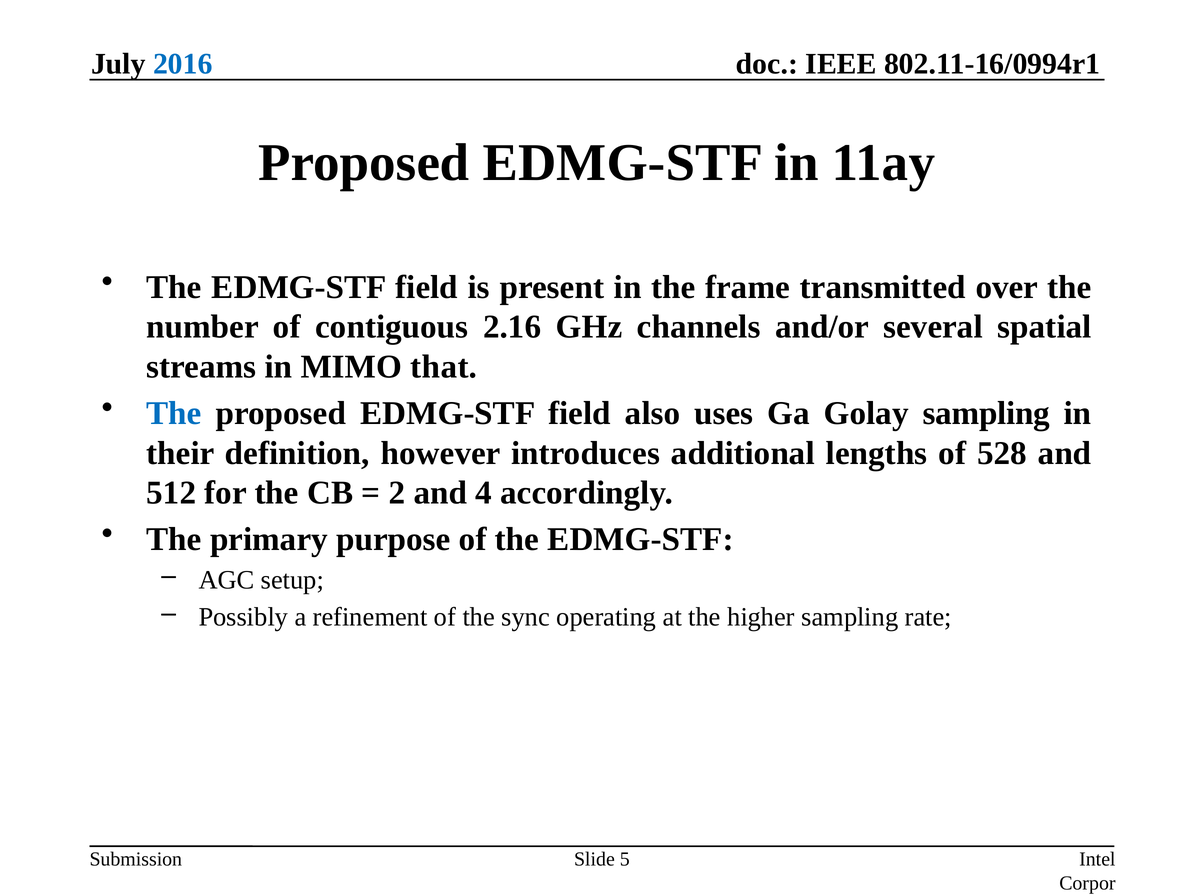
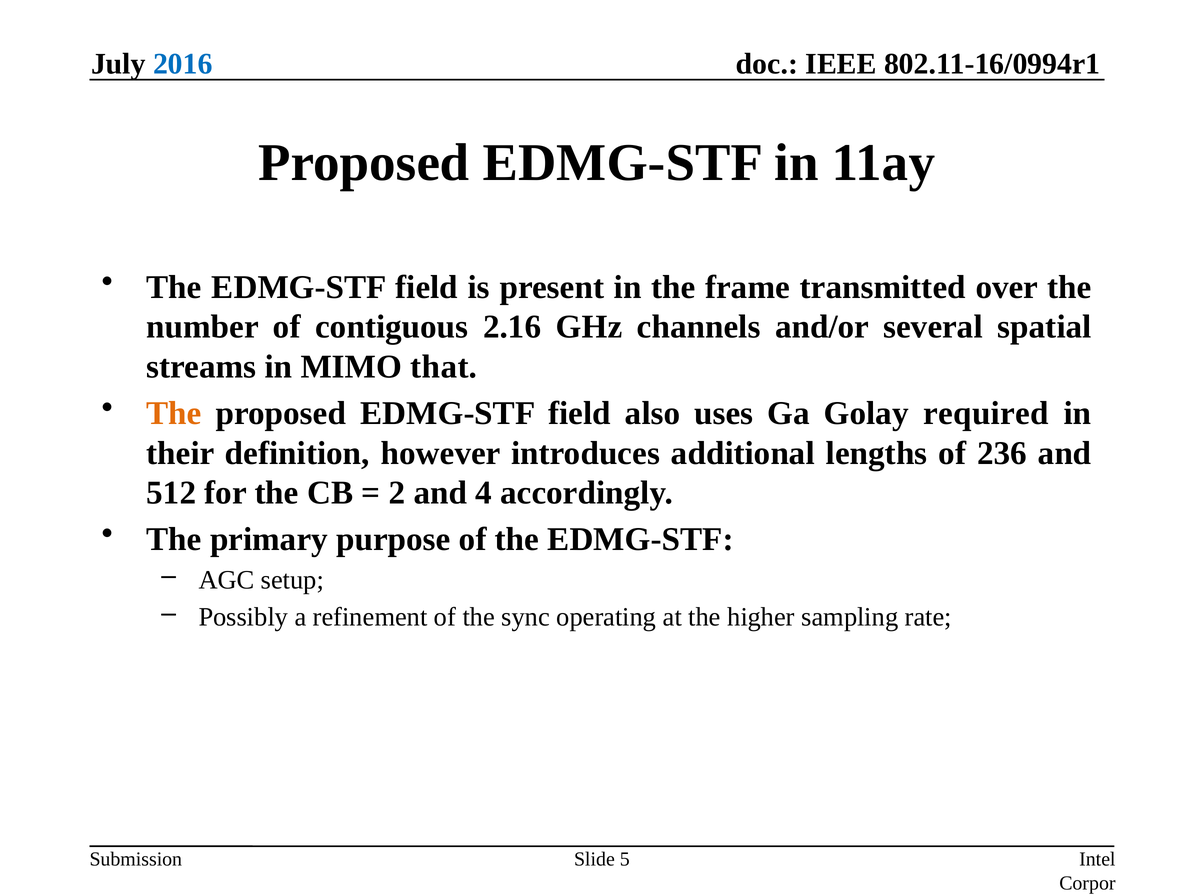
The colour: blue -> orange (174, 413)
Golay sampling: sampling -> required (986, 413)
528: 528 -> 236 (1002, 453)
